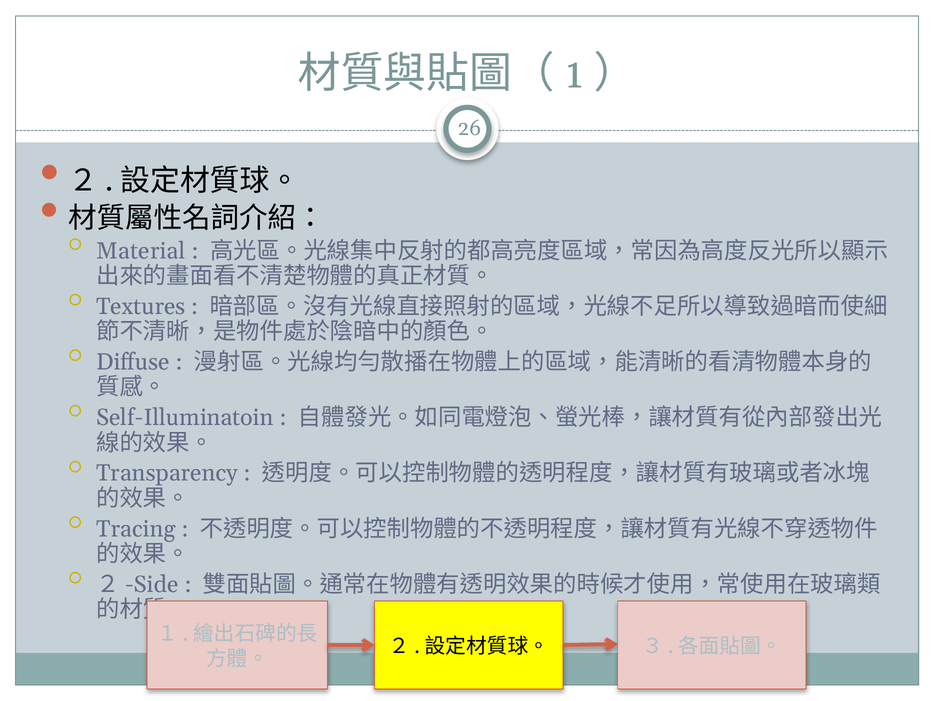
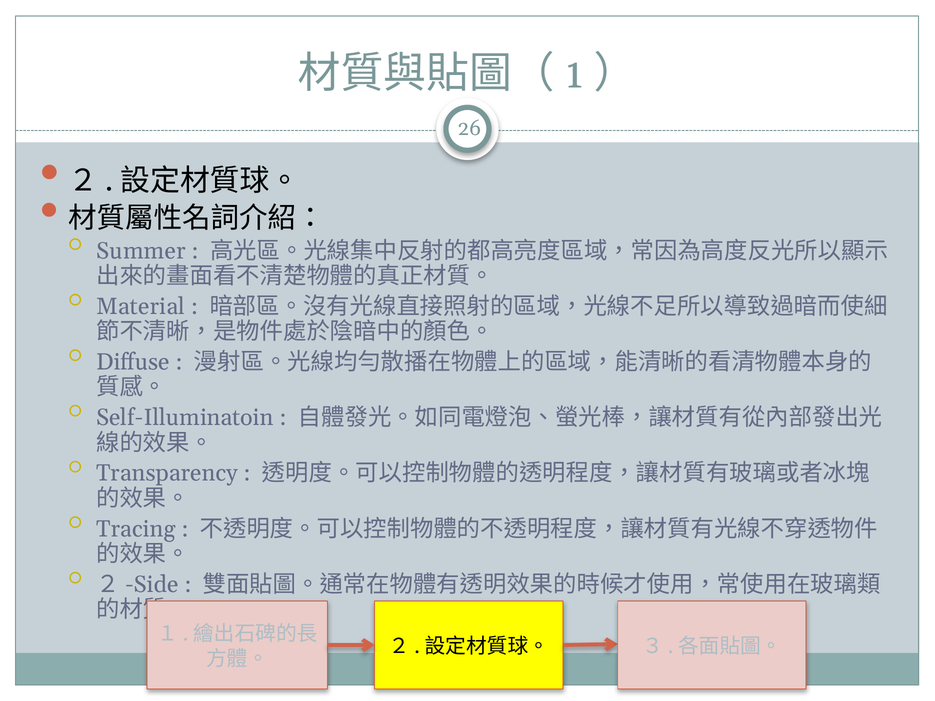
Material: Material -> Summer (141, 251)
Textures: Textures -> Material (141, 307)
